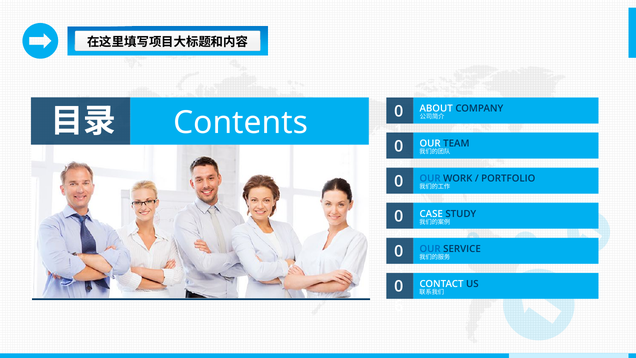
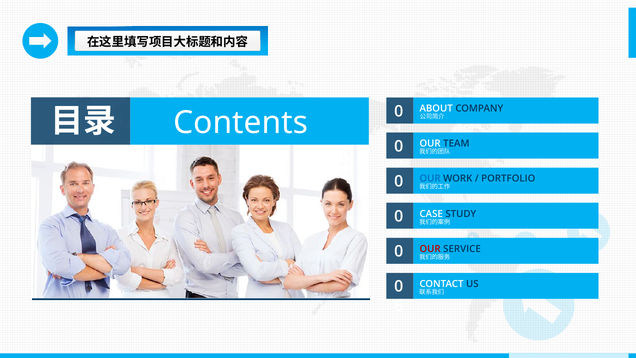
OUR colour: blue -> red (430, 249)
